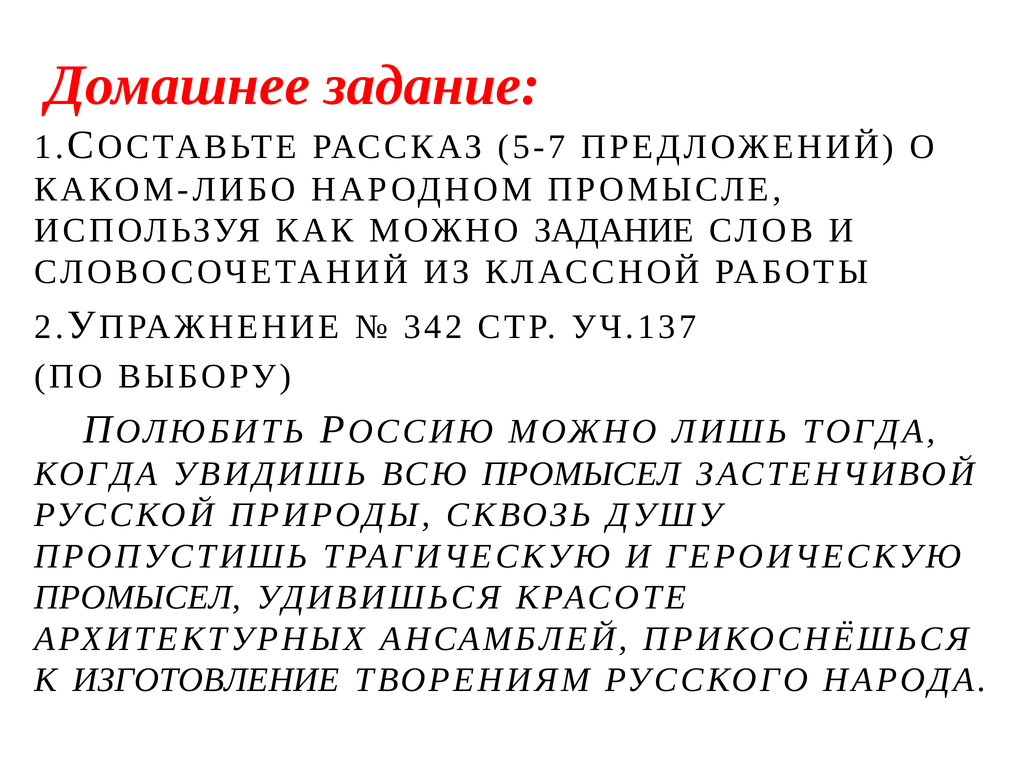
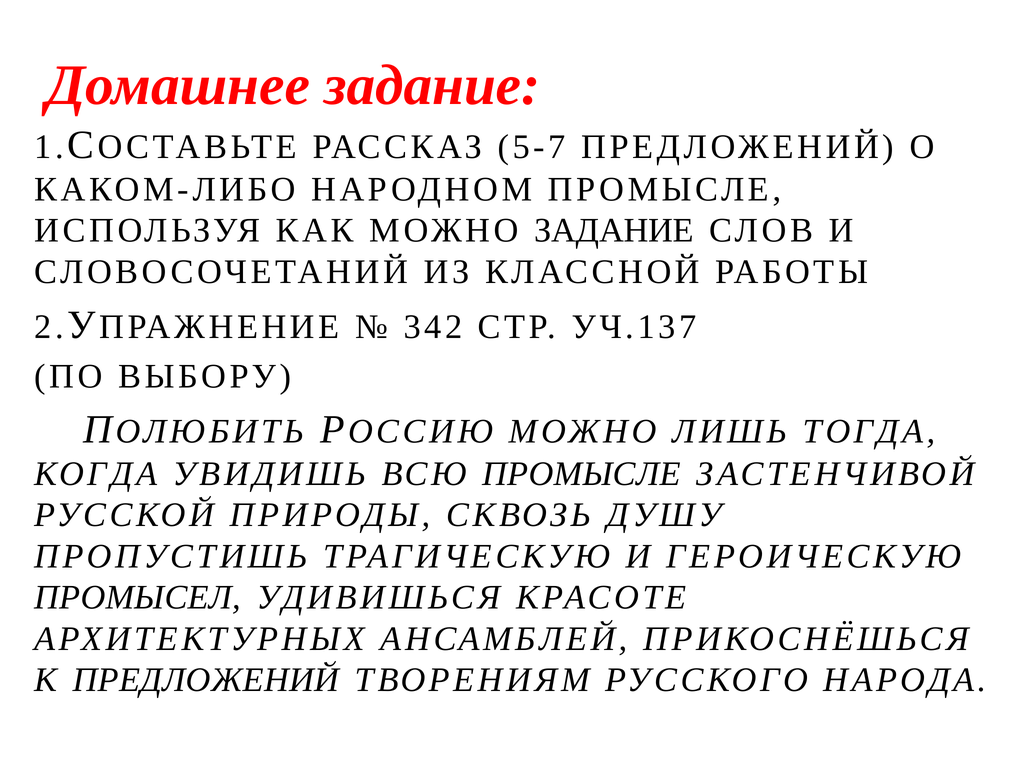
ВСЮ ПРОМЫСЕЛ: ПРОМЫСЕЛ -> ПРОМЫСЛЕ (581, 474)
К ИЗГОТОВЛЕНИЕ: ИЗГОТОВЛЕНИЕ -> ПРЕДЛОЖЕНИЙ (206, 680)
